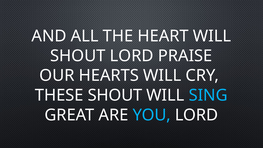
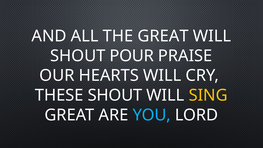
THE HEART: HEART -> GREAT (163, 36)
SHOUT LORD: LORD -> POUR (132, 56)
SING colour: light blue -> yellow (208, 95)
